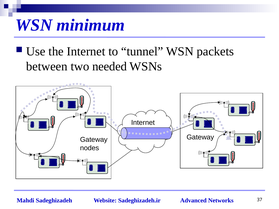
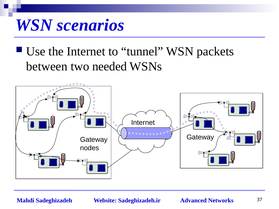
minimum: minimum -> scenarios (91, 25)
